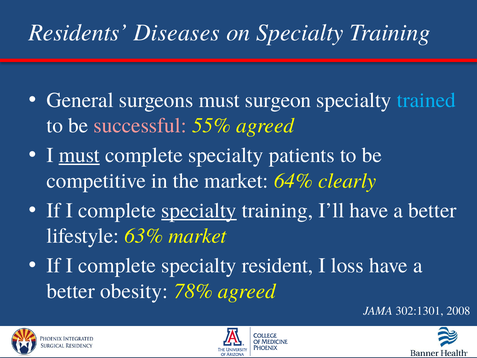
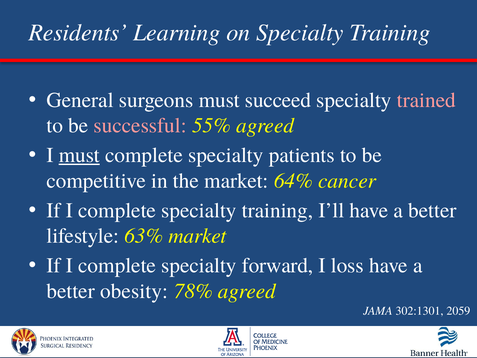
Diseases: Diseases -> Learning (177, 33)
surgeon: surgeon -> succeed (278, 100)
trained colour: light blue -> pink (426, 100)
clearly: clearly -> cancer (347, 181)
specialty underline: present -> none (199, 210)
resident: resident -> forward (278, 265)
2008: 2008 -> 2059 (458, 311)
